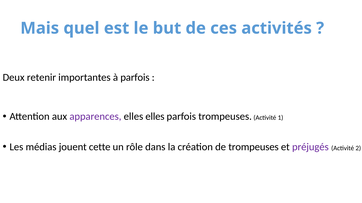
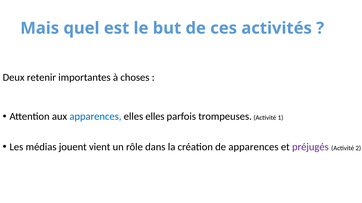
à parfois: parfois -> choses (135, 78)
apparences colour: purple -> blue (95, 117)
cette: cette -> vient (100, 147)
de trompeuses: trompeuses -> apparences (253, 147)
